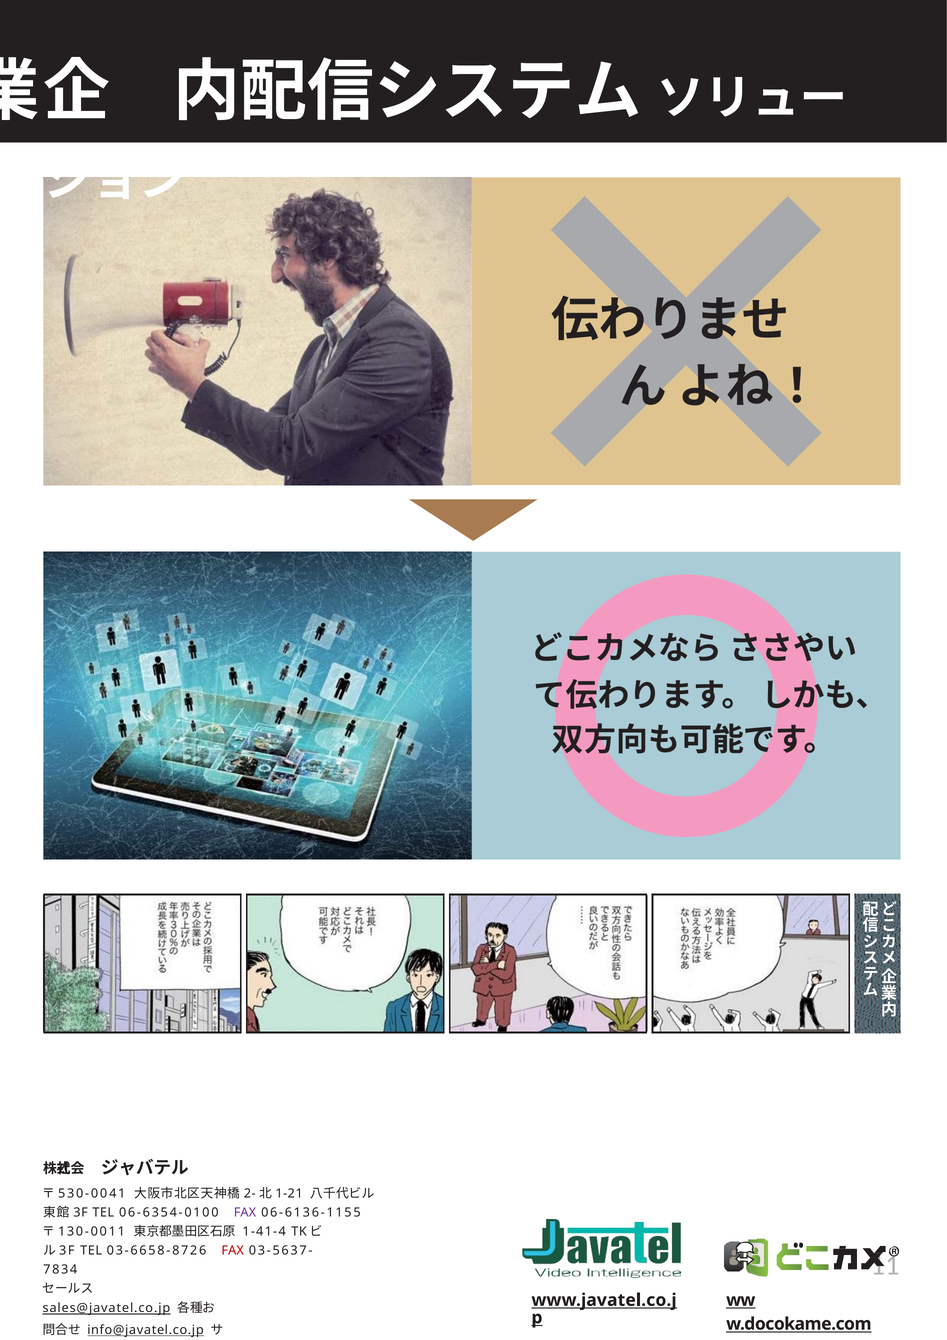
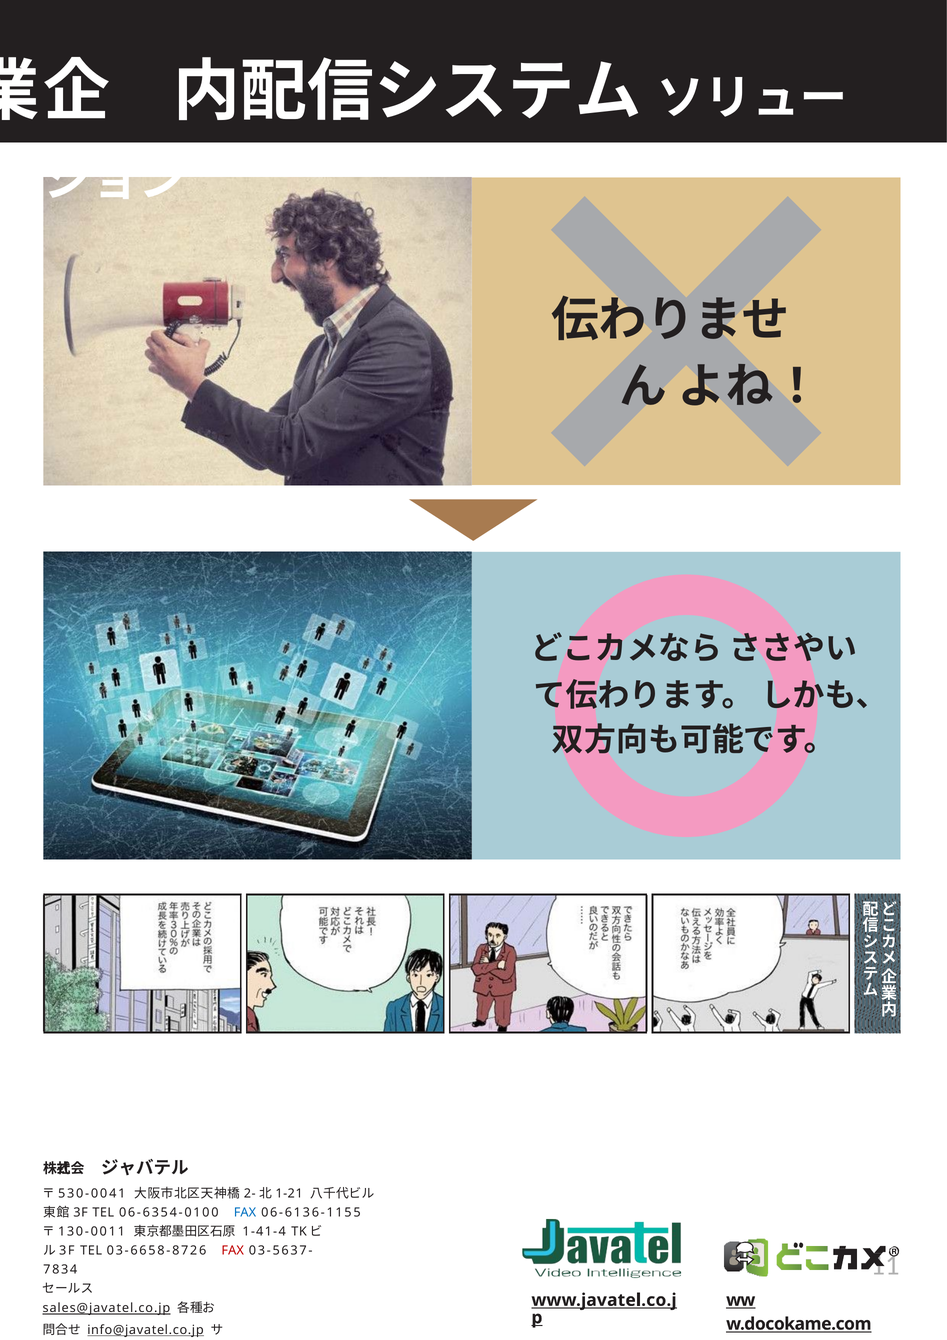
FAX colour: purple -> blue (245, 1213)
